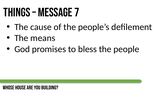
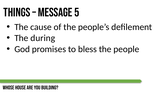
7: 7 -> 5 (77, 12)
means: means -> during (43, 38)
